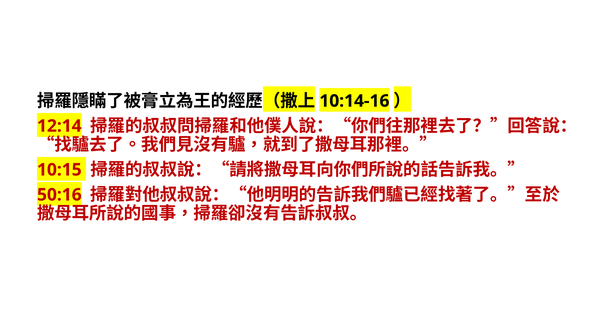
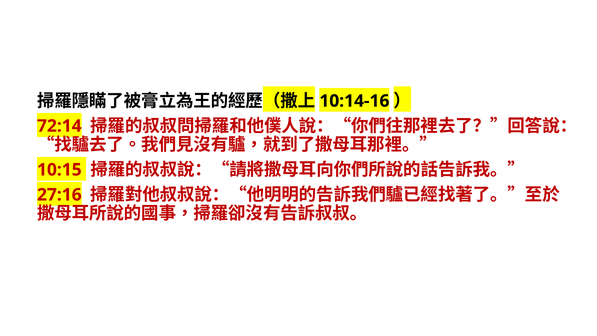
12:14: 12:14 -> 72:14 (59, 126)
50:16: 50:16 -> 27:16 (59, 195)
